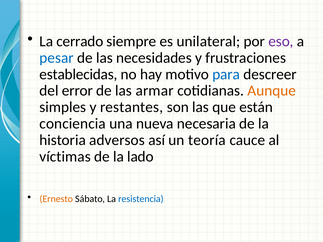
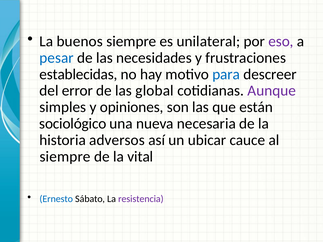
cerrado: cerrado -> buenos (80, 41)
armar: armar -> global (155, 91)
Aunque colour: orange -> purple (272, 91)
restantes: restantes -> opiniones (132, 107)
conciencia: conciencia -> sociológico (73, 124)
teoría: teoría -> ubicar (207, 140)
víctimas: víctimas -> siempre (65, 157)
lado: lado -> vital (140, 157)
Ernesto colour: orange -> blue (56, 199)
resistencia colour: blue -> purple (141, 199)
